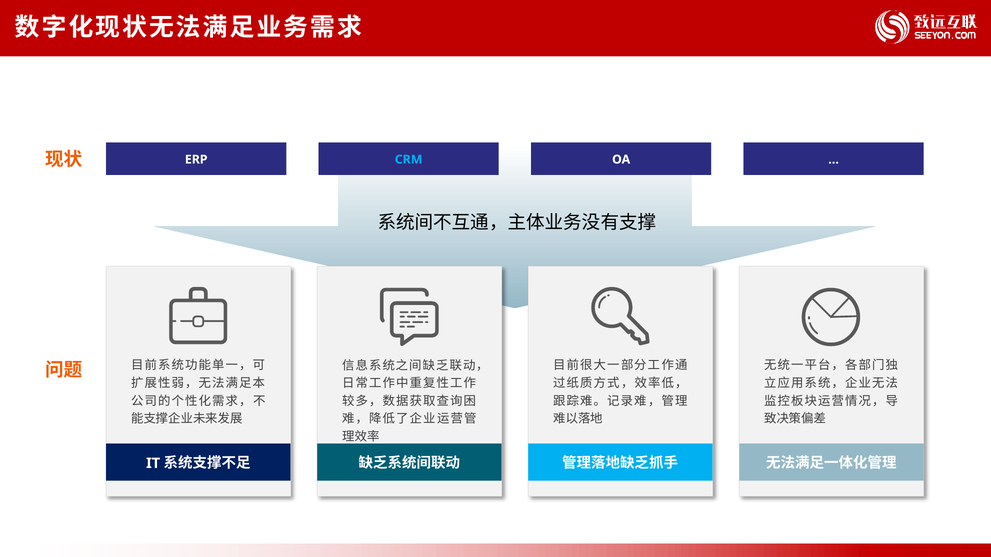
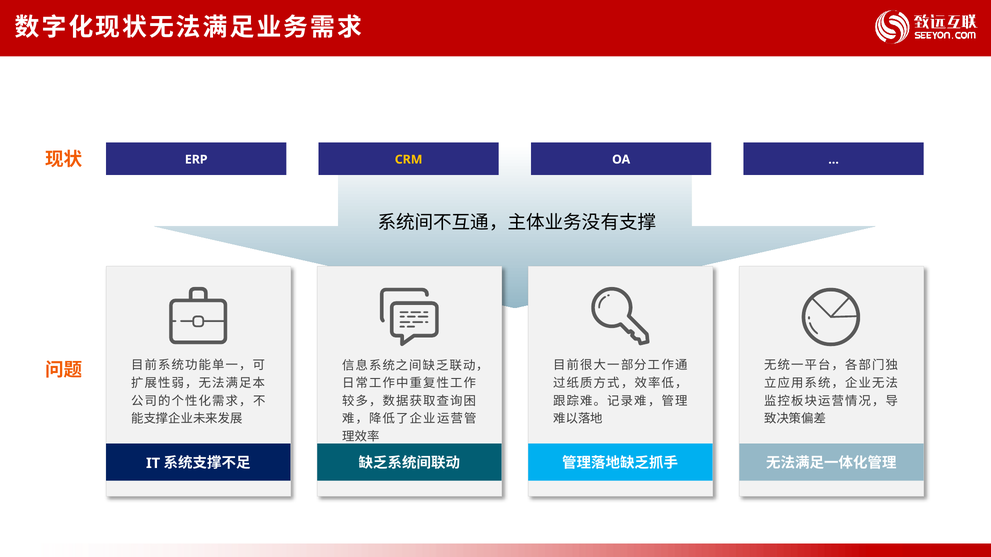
CRM colour: light blue -> yellow (409, 160)
